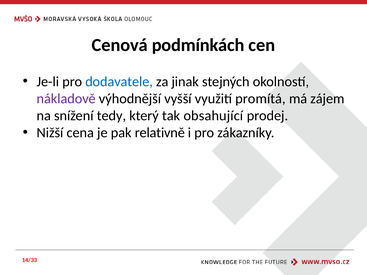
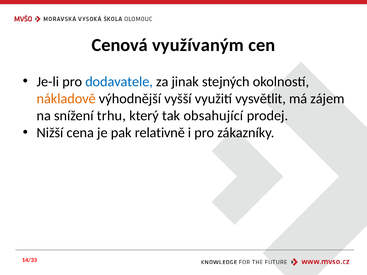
podmínkách: podmínkách -> využívaným (198, 45)
nákladově colour: purple -> orange (66, 99)
promítá: promítá -> vysvětlit (261, 99)
tedy: tedy -> trhu (111, 116)
